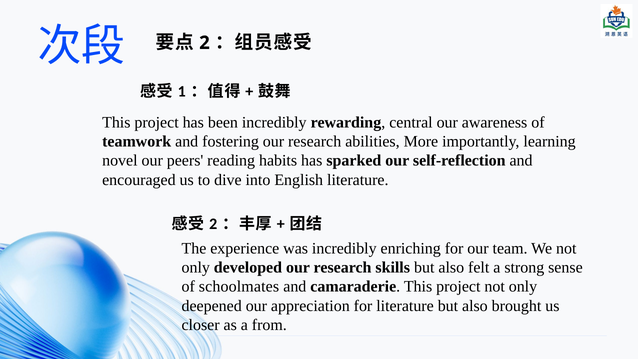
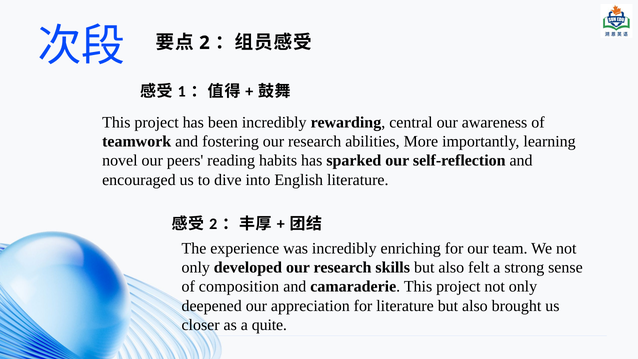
schoolmates: schoolmates -> composition (239, 287)
from: from -> quite (269, 325)
